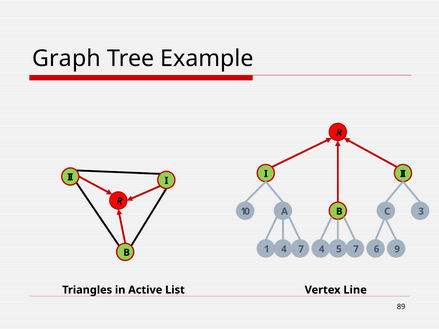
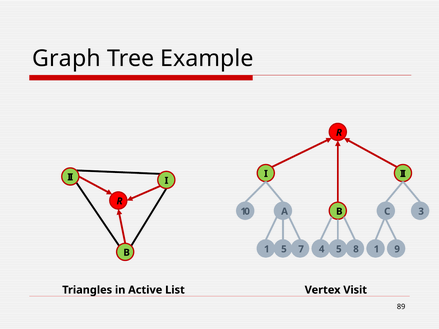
1 4: 4 -> 5 (284, 249)
5 7: 7 -> 8 (356, 249)
7 6: 6 -> 1 (377, 249)
Line: Line -> Visit (355, 290)
